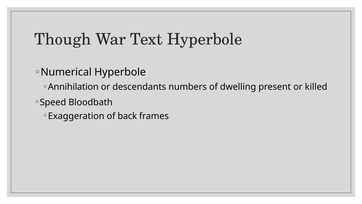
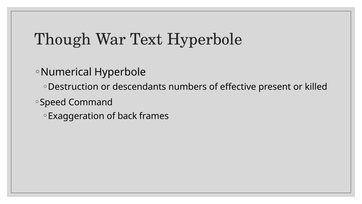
Annihilation: Annihilation -> Destruction (73, 87)
dwelling: dwelling -> effective (238, 87)
Bloodbath: Bloodbath -> Command (91, 102)
